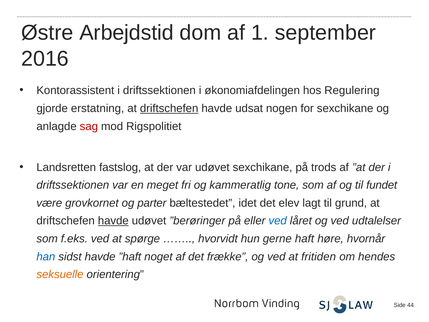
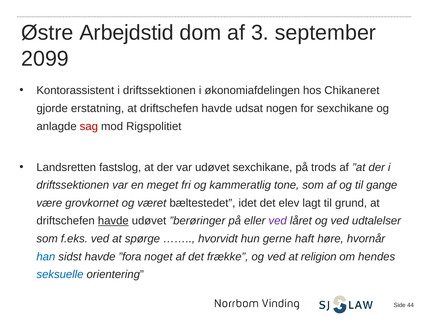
1: 1 -> 3 (260, 33)
2016: 2016 -> 2099 (45, 59)
Regulering: Regulering -> Chikaneret (352, 90)
driftschefen underline: present -> none (169, 108)
fundet: fundet -> gange (382, 185)
parter: parter -> været (152, 203)
ved colour: blue -> purple (278, 221)
”haft: ”haft -> ”fora (130, 256)
fritiden: fritiden -> religion (319, 256)
seksuelle colour: orange -> blue (60, 274)
